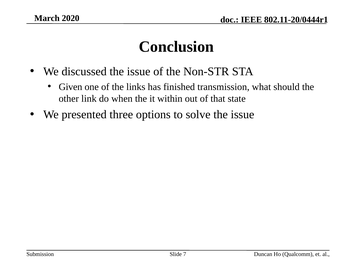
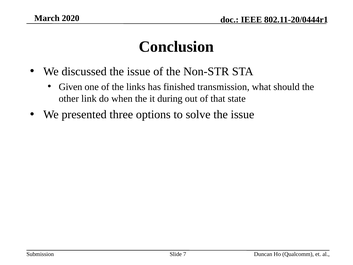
within: within -> during (170, 98)
